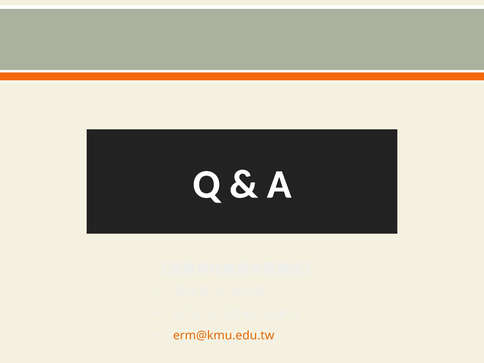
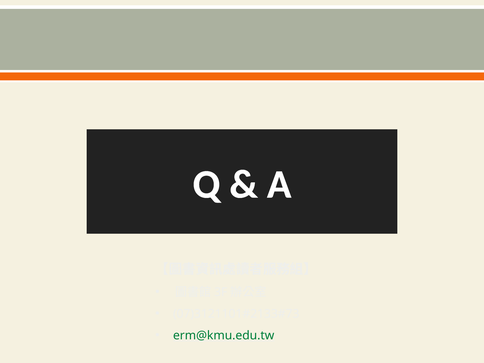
erm@kmu.edu.tw colour: orange -> green (224, 336)
